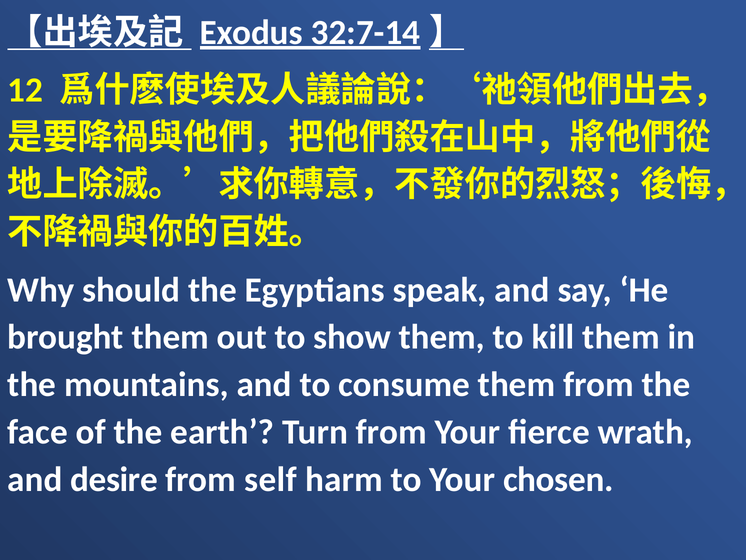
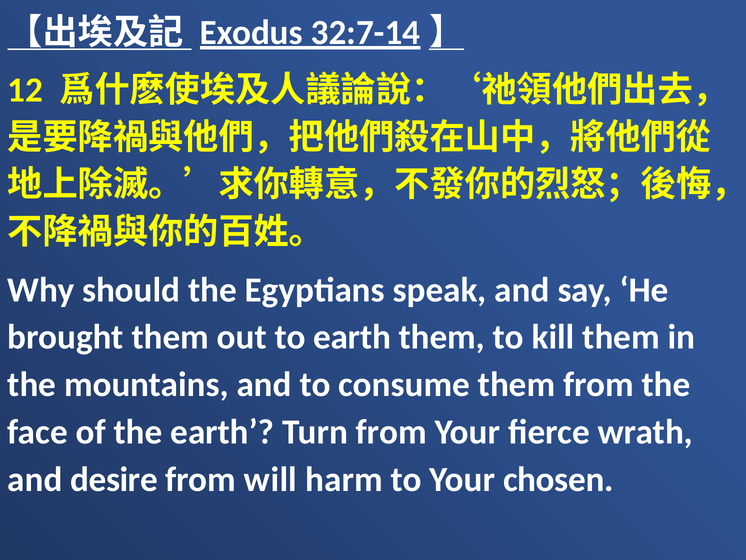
to show: show -> earth (352, 337)
self: self -> will (271, 479)
